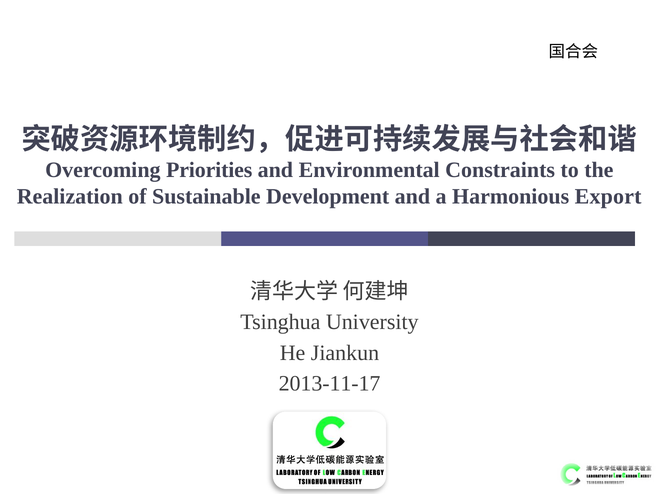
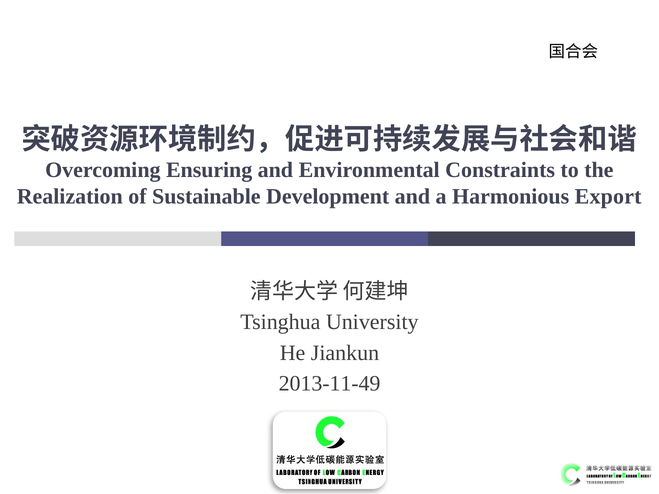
Priorities: Priorities -> Ensuring (209, 170)
2013-11-17: 2013-11-17 -> 2013-11-49 (330, 384)
